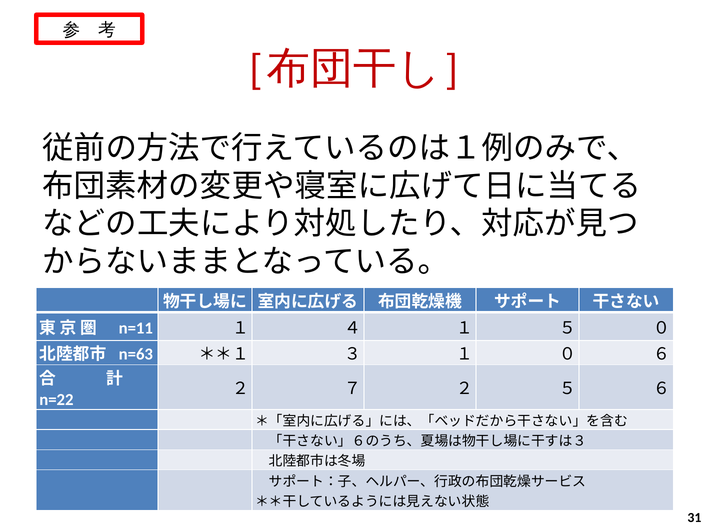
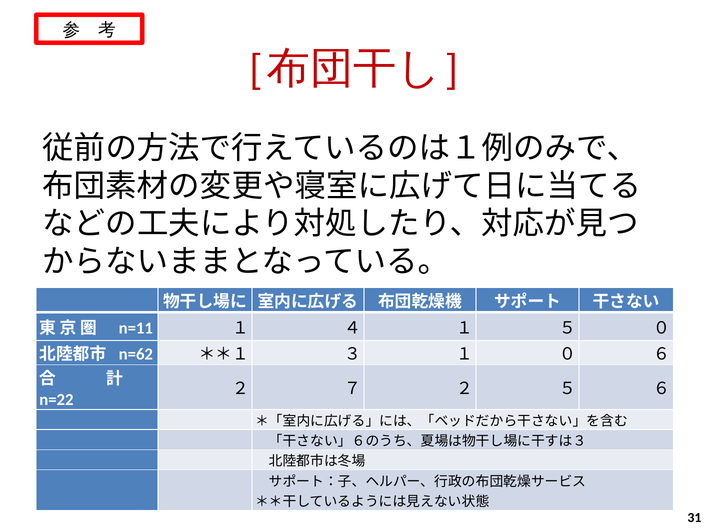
n=63: n=63 -> n=62 (136, 354)
